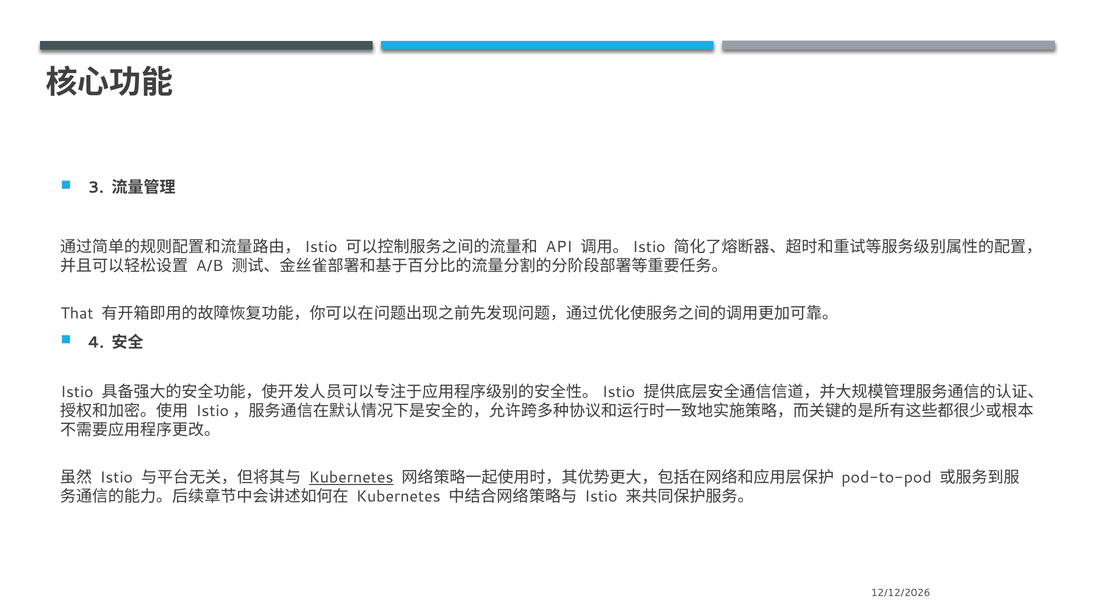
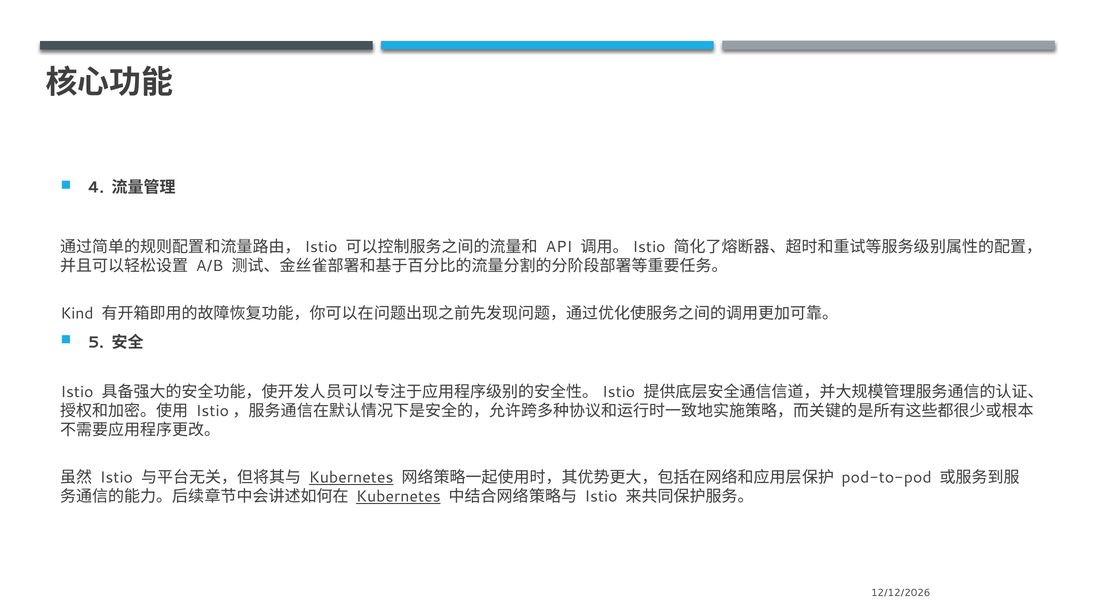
3: 3 -> 4 (96, 188)
That: That -> Kind (77, 314)
4: 4 -> 5 (96, 342)
Kubernetes underline: none -> present (398, 496)
